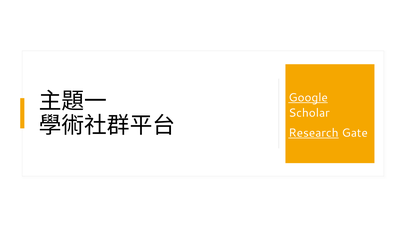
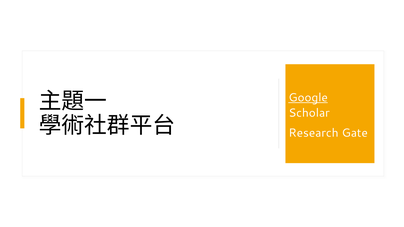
Research underline: present -> none (313, 133)
